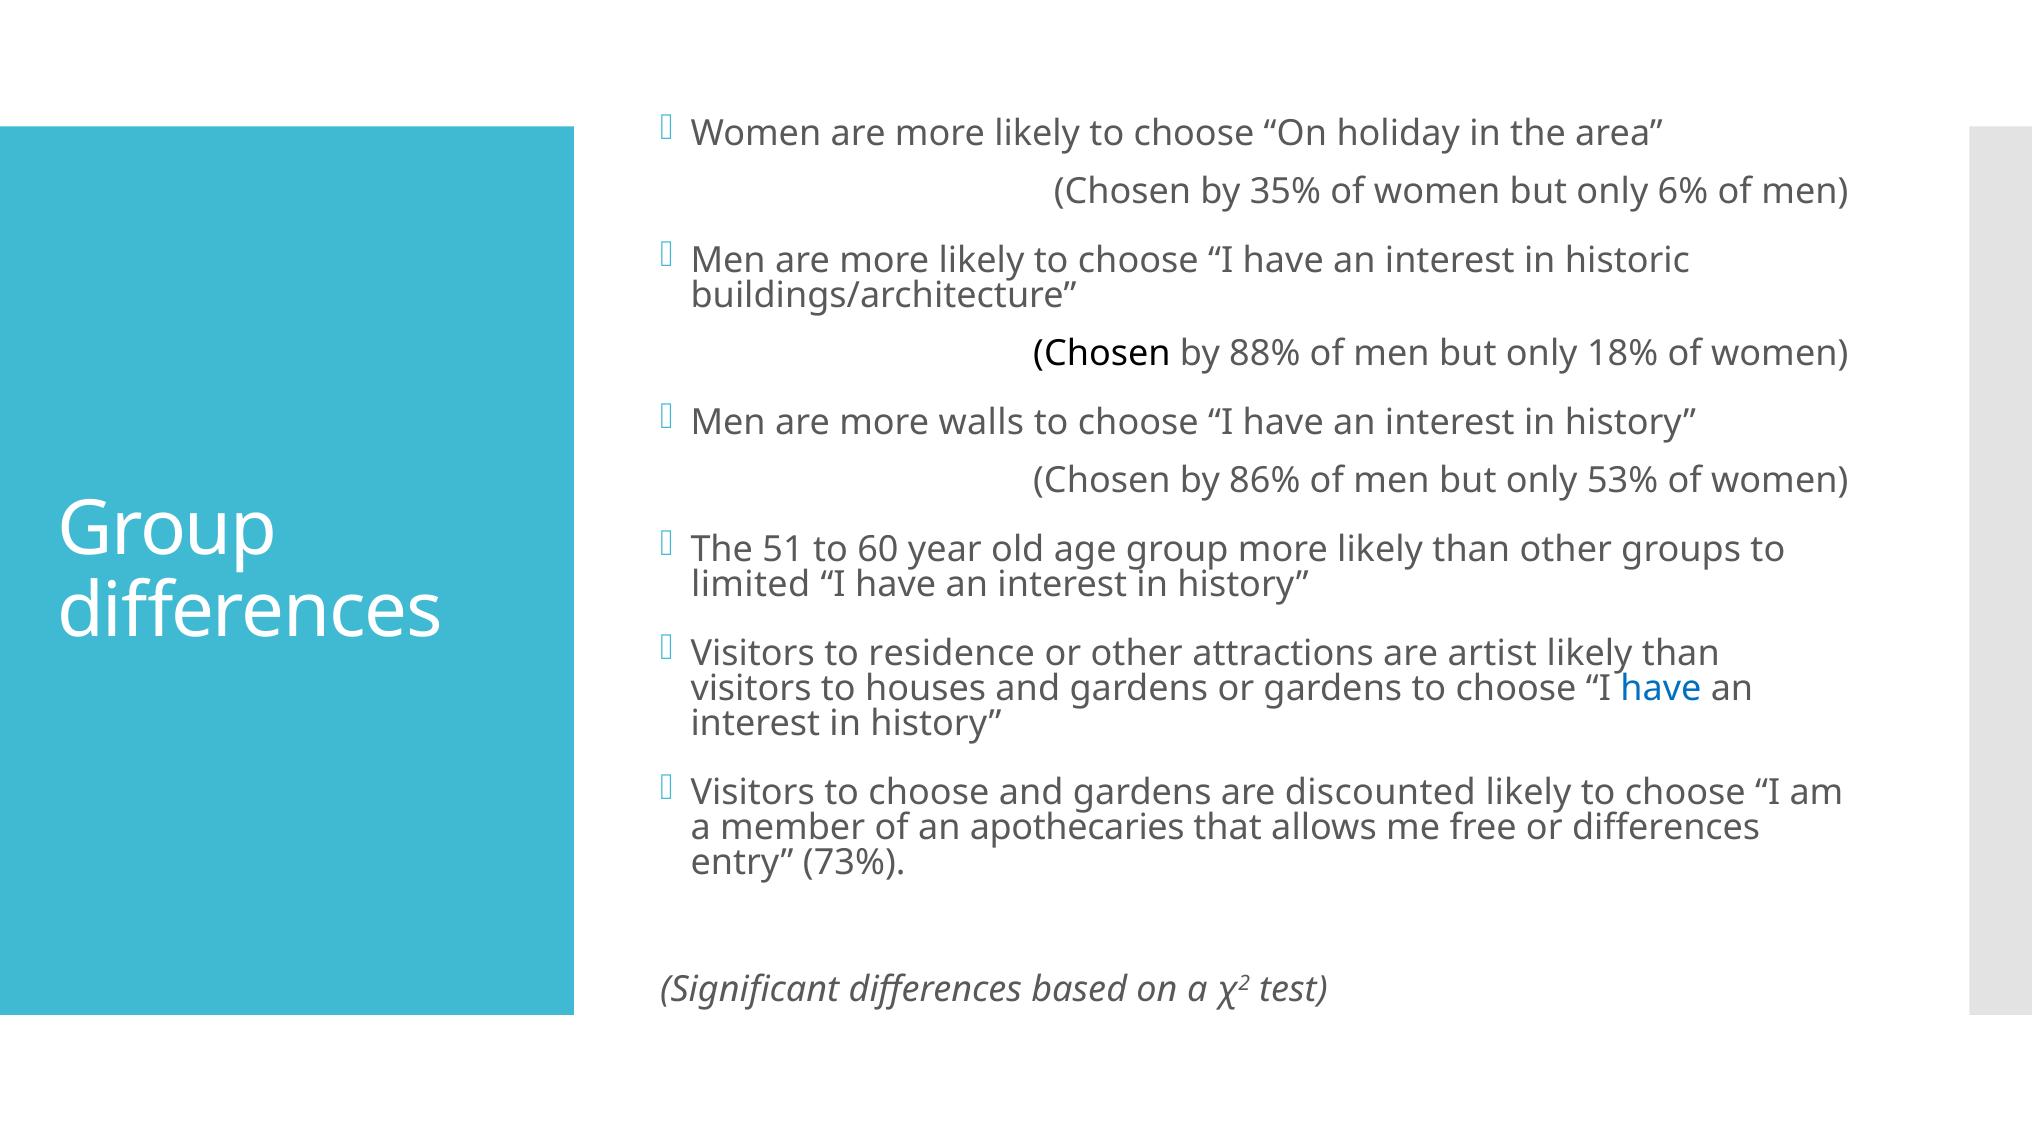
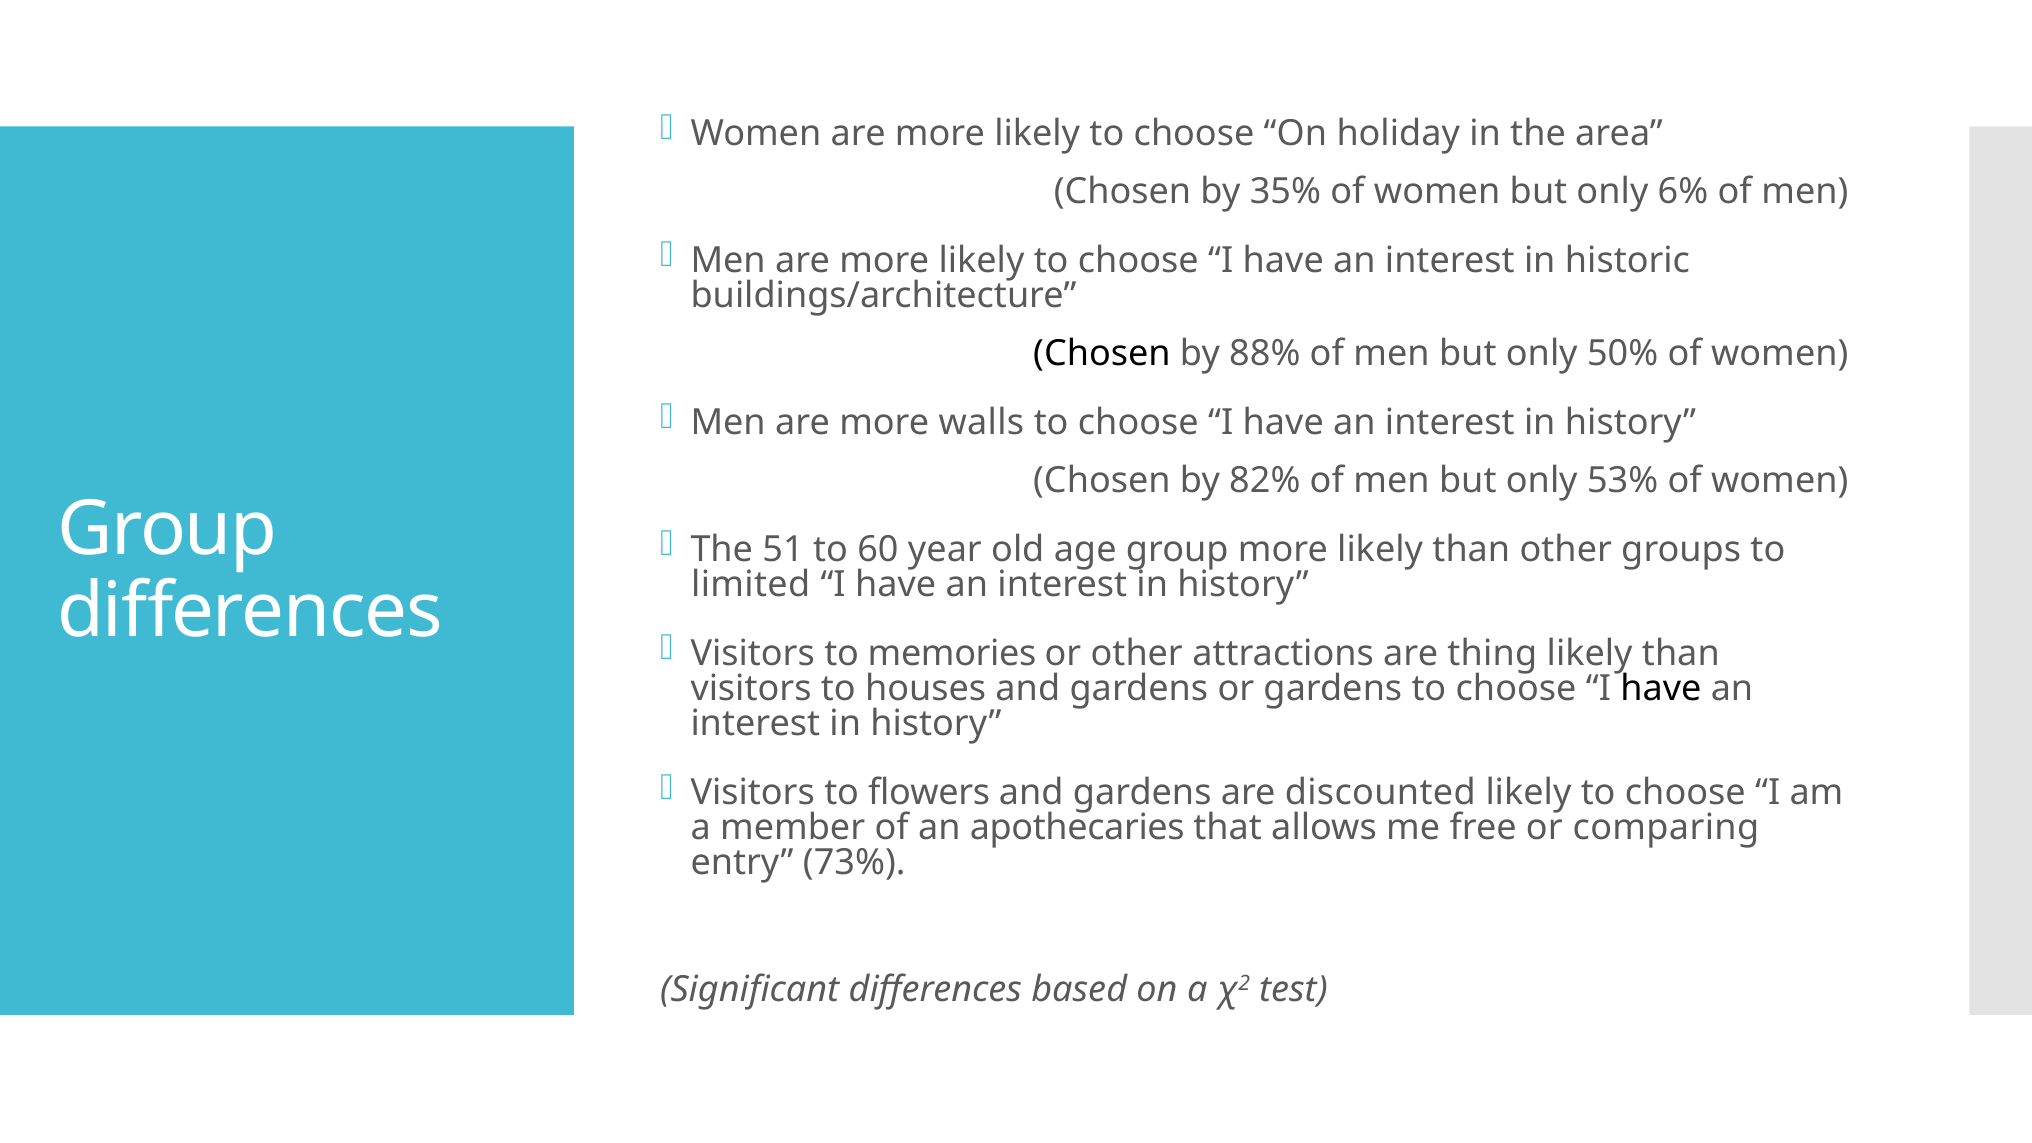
18%: 18% -> 50% (1623, 353)
86%: 86% -> 82% (1265, 480)
residence: residence -> memories (952, 654)
artist: artist -> thing (1492, 654)
have colour: blue -> black (1661, 689)
Visitors to choose: choose -> flowers (929, 793)
or differences: differences -> comparing (1666, 828)
